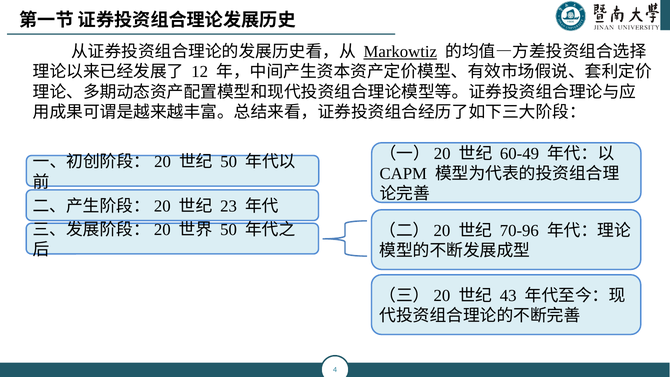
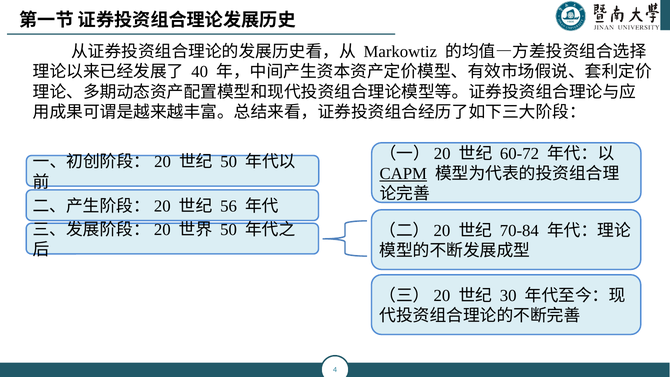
Markowtiz underline: present -> none (400, 52)
12: 12 -> 40 (200, 72)
60-49: 60-49 -> 60-72 (520, 154)
CAPM underline: none -> present (403, 174)
23: 23 -> 56 (229, 206)
70-96: 70-96 -> 70-84 (519, 231)
43: 43 -> 30 (508, 296)
